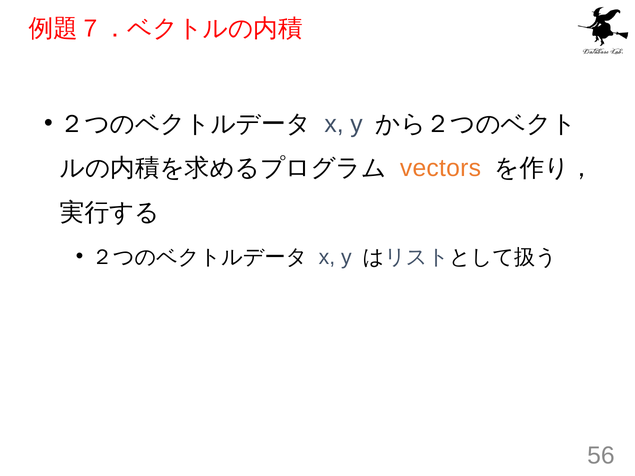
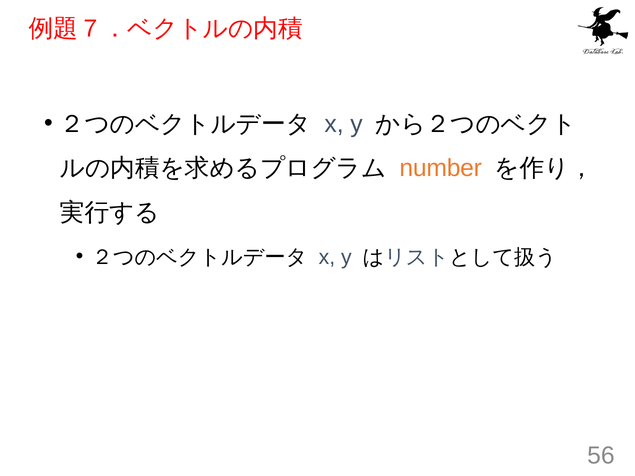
vectors: vectors -> number (441, 168)
